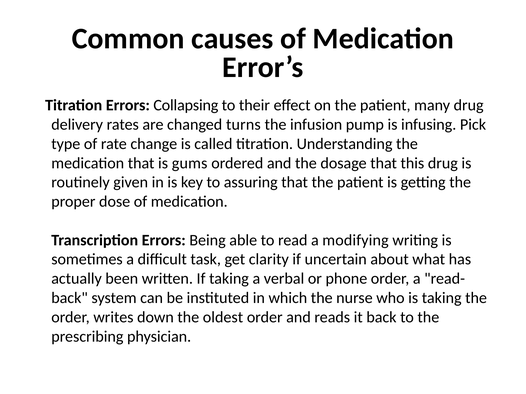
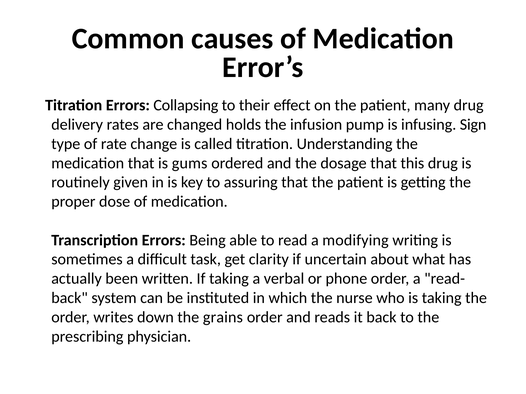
turns: turns -> holds (243, 125)
Pick: Pick -> Sign (473, 125)
oldest: oldest -> grains (223, 318)
